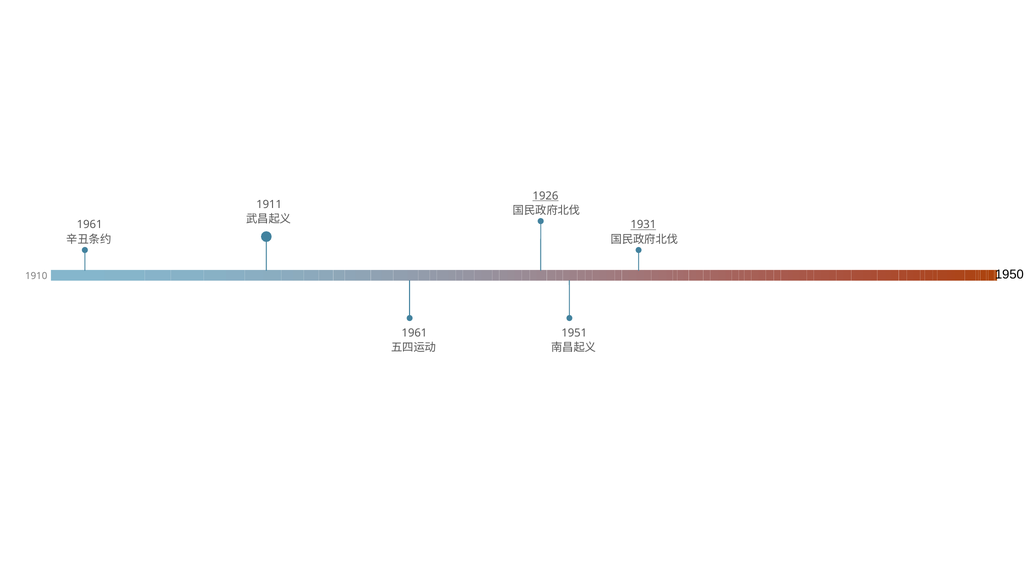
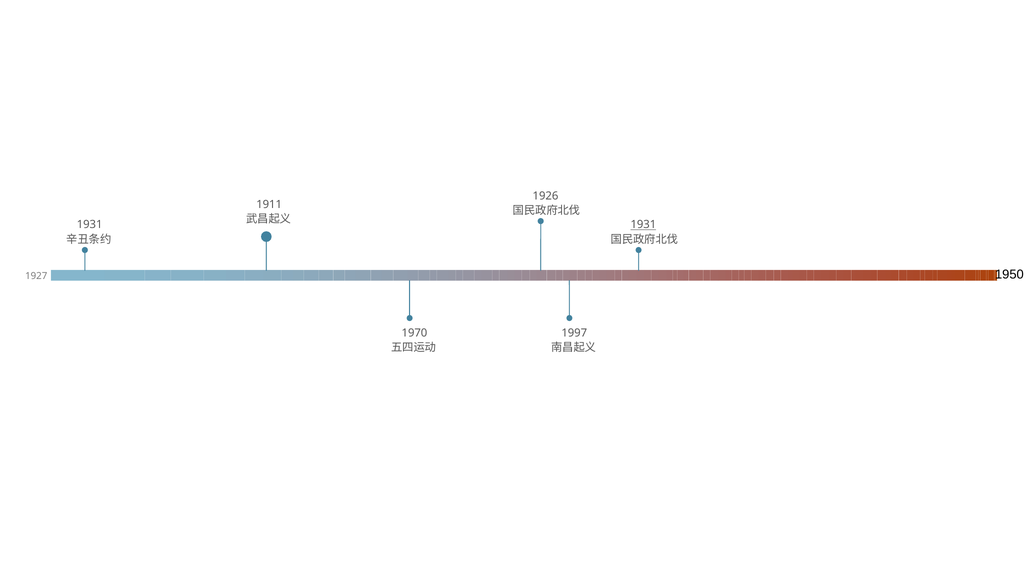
1926 underline: present -> none (545, 196)
1961: 1961 -> 1931 (90, 225)
1910: 1910 -> 1927 (36, 276)
1961: 1961 -> 1970 (414, 333)
1951: 1951 -> 1997 (574, 333)
